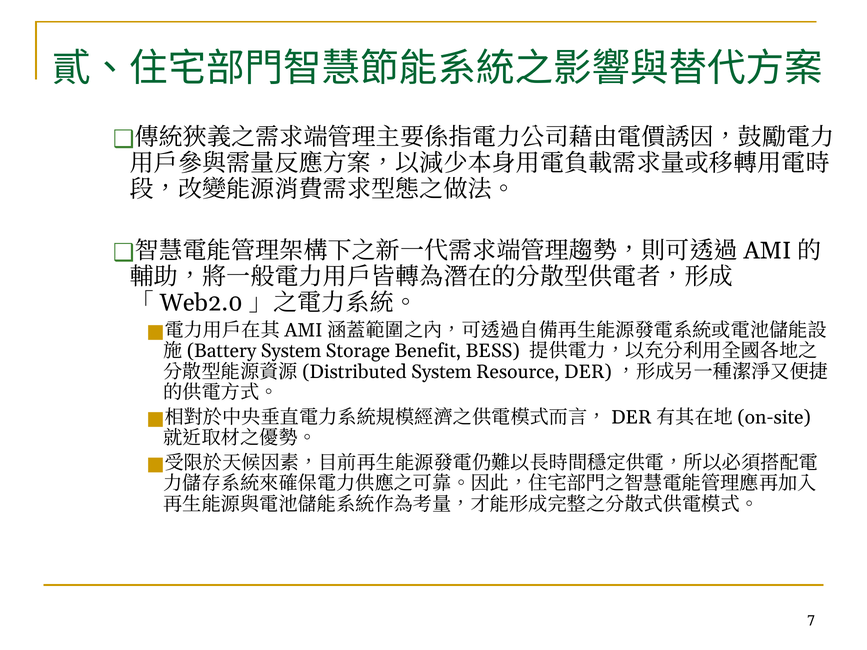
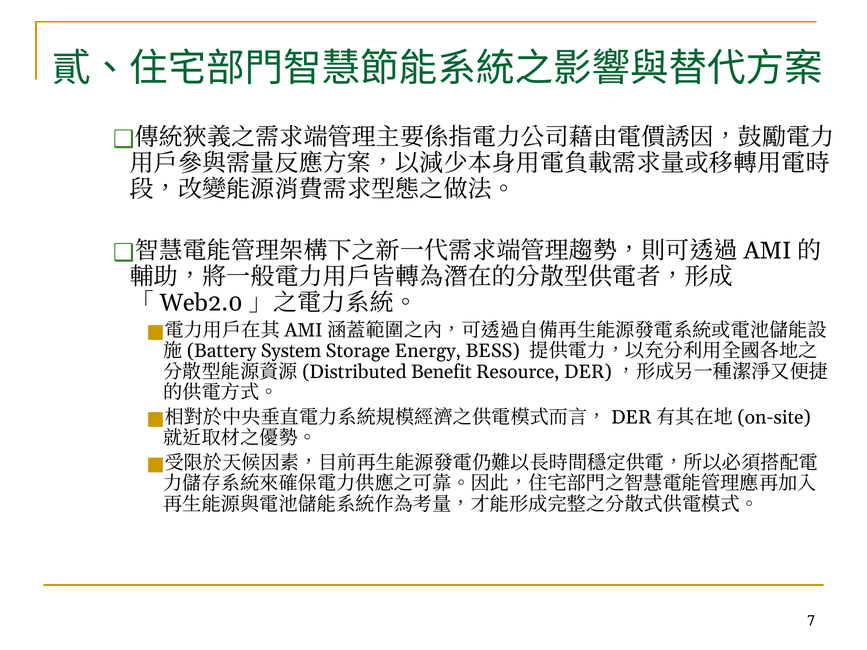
Benefit: Benefit -> Energy (428, 351)
System: System -> Benefit (441, 372)
